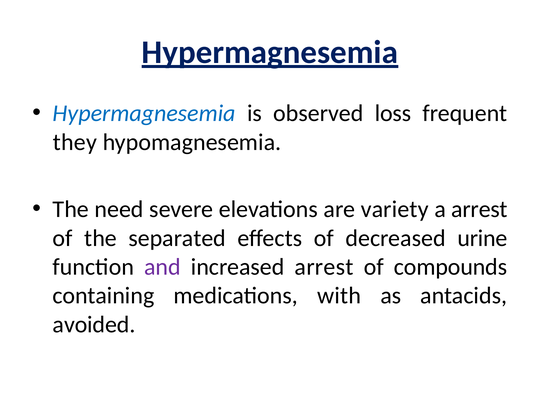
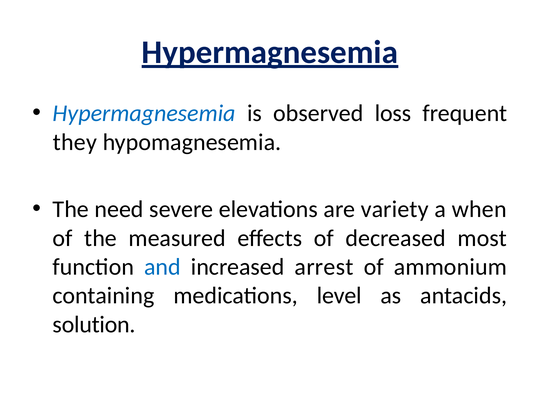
a arrest: arrest -> when (479, 209)
separated: separated -> measured (177, 238)
urine: urine -> most (482, 238)
and colour: purple -> blue (162, 267)
compounds: compounds -> ammonium (450, 267)
with: with -> level (339, 296)
avoided: avoided -> solution (94, 325)
